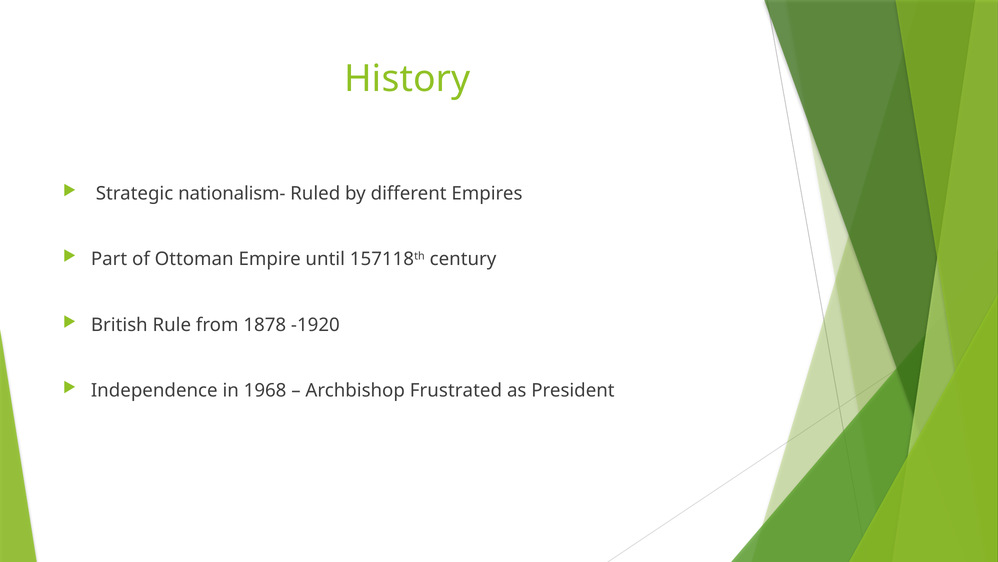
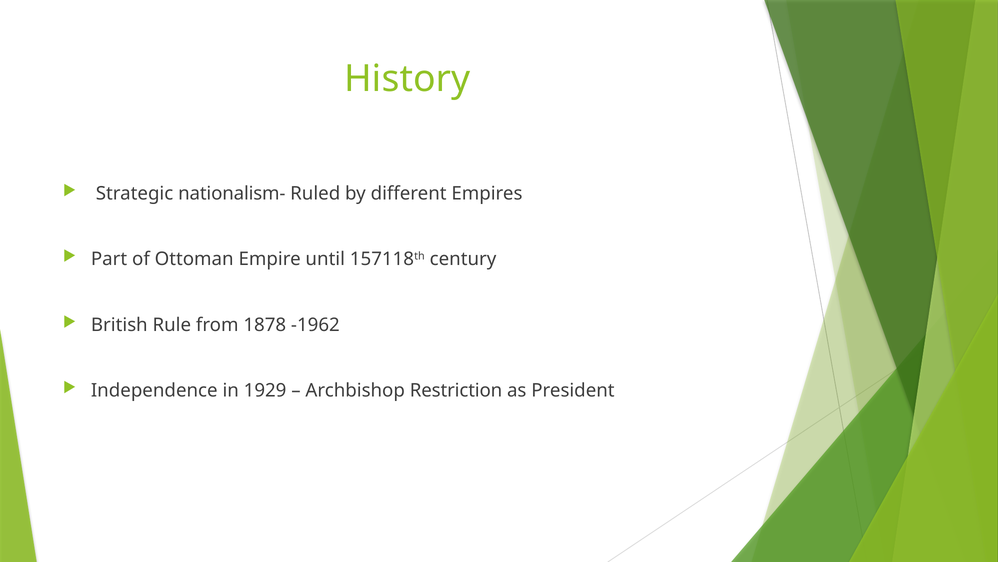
-1920: -1920 -> -1962 (315, 325)
1968: 1968 -> 1929 (265, 390)
Frustrated: Frustrated -> Restriction (456, 390)
